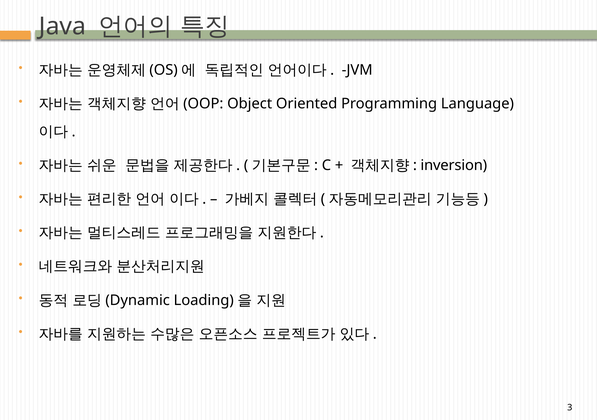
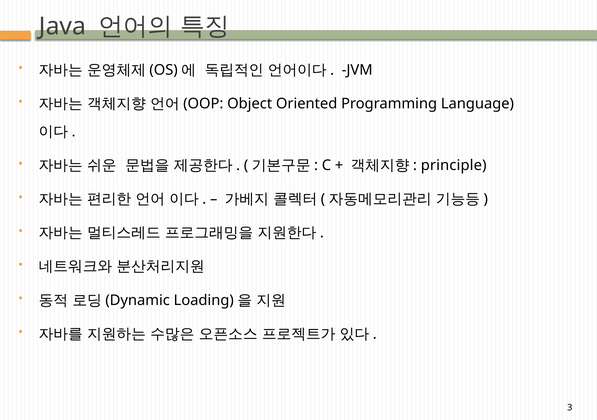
inversion: inversion -> principle (454, 165)
